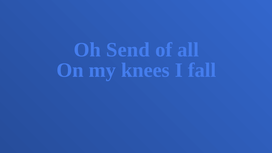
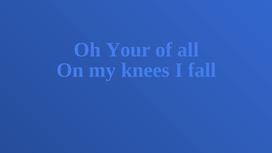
Send: Send -> Your (128, 50)
